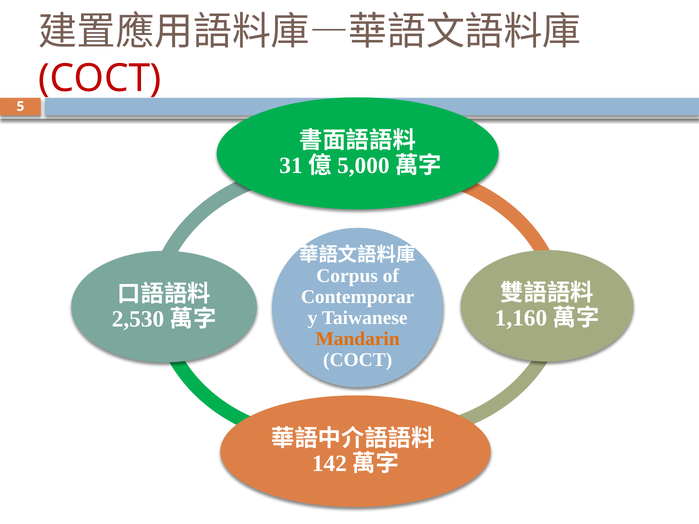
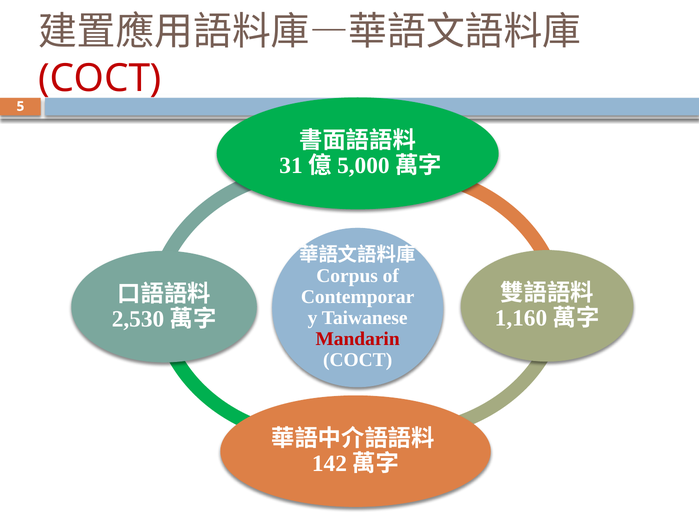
Mandarin colour: orange -> red (358, 339)
